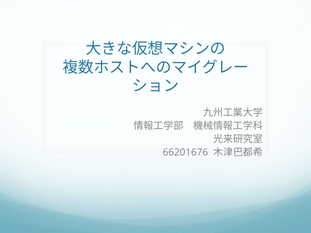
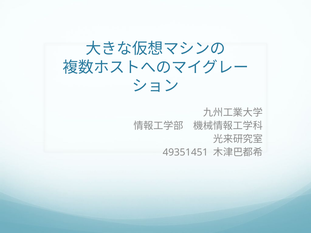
66201676: 66201676 -> 49351451 (185, 152)
